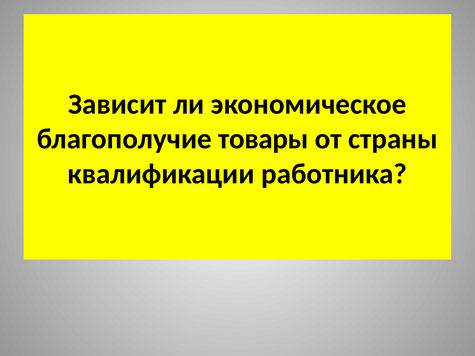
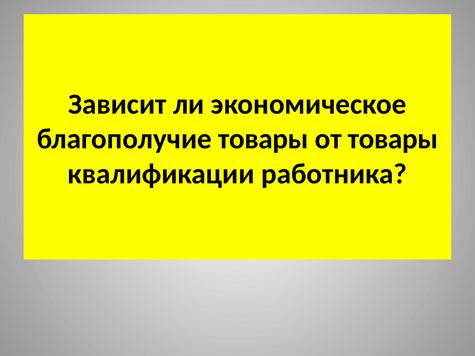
от страны: страны -> товары (393, 139)
